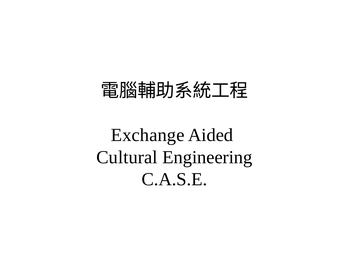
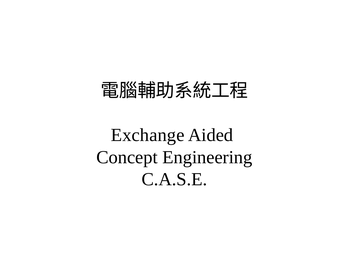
Cultural: Cultural -> Concept (127, 157)
